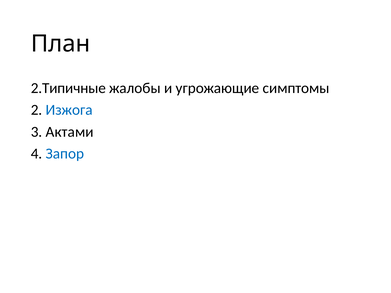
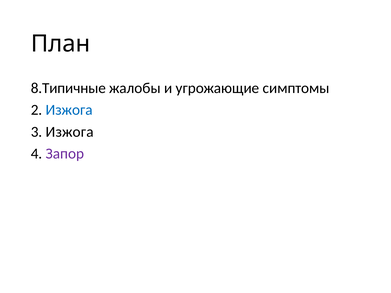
2.Типичные: 2.Типичные -> 8.Типичные (68, 88)
3 Актами: Актами -> Изжога (70, 132)
Запор colour: blue -> purple (65, 154)
